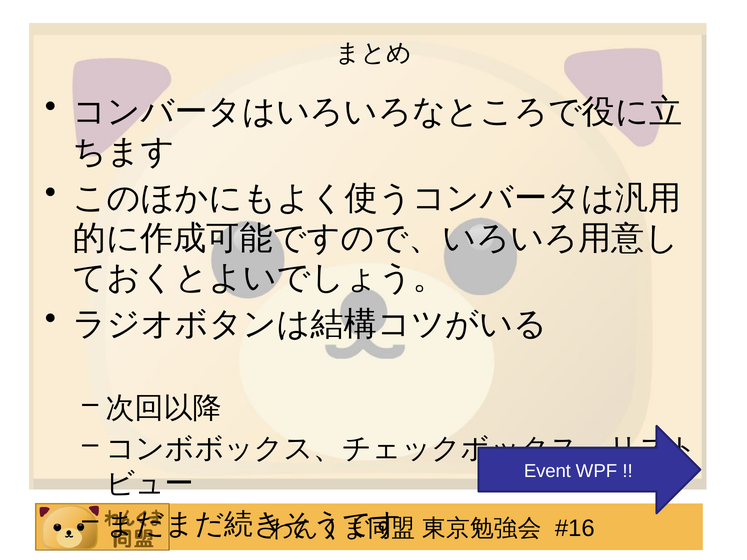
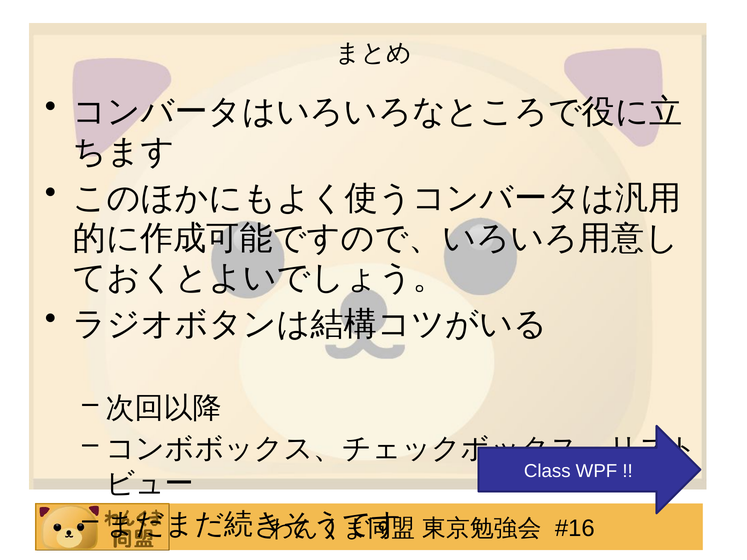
Event: Event -> Class (547, 471)
